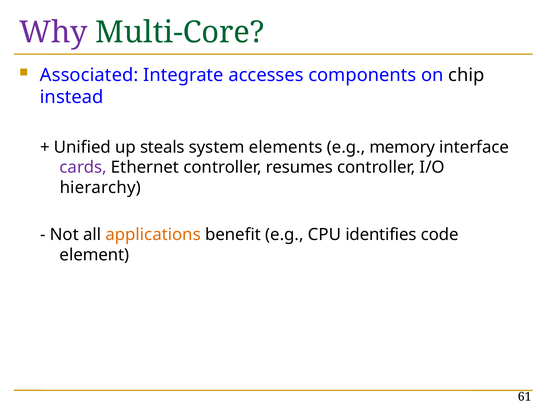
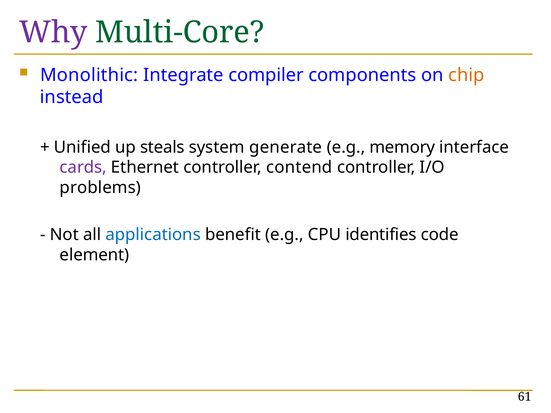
Associated: Associated -> Monolithic (89, 75)
accesses: accesses -> compiler (266, 75)
chip colour: black -> orange (466, 75)
elements: elements -> generate (286, 147)
resumes: resumes -> contend (299, 167)
hierarchy: hierarchy -> problems (100, 188)
applications colour: orange -> blue (153, 235)
